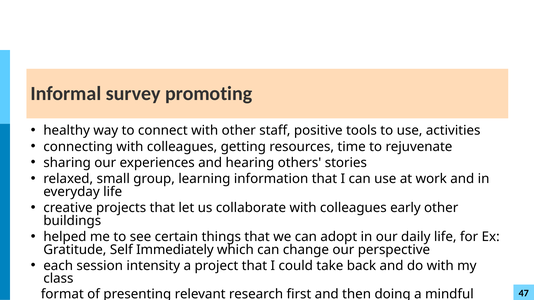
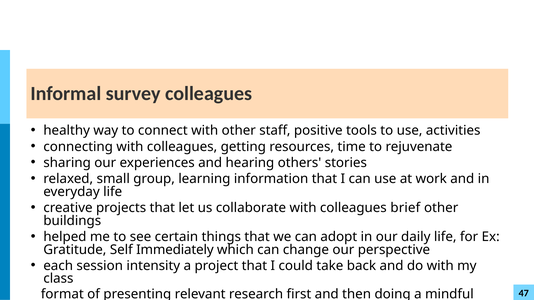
survey promoting: promoting -> colleagues (209, 94)
early: early -> brief (405, 208)
